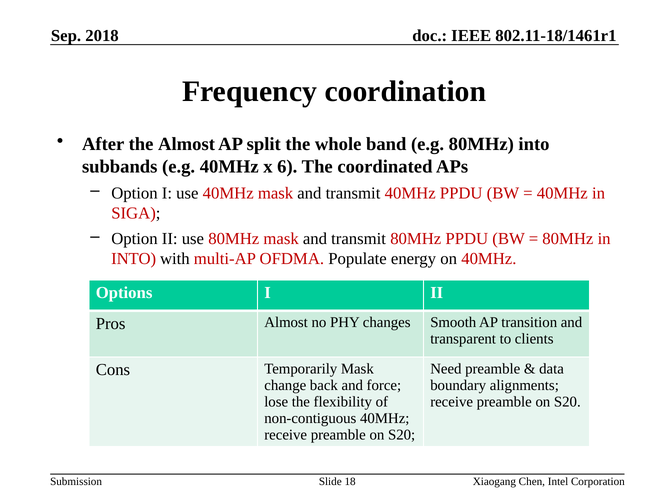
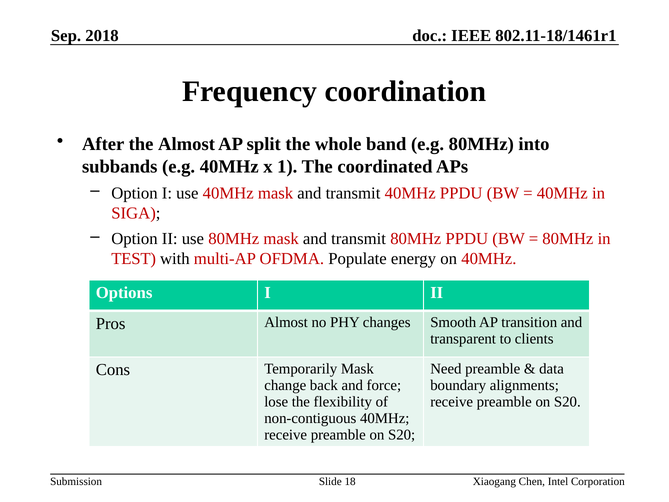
6: 6 -> 1 (287, 166)
INTO: INTO -> TEST (134, 259)
